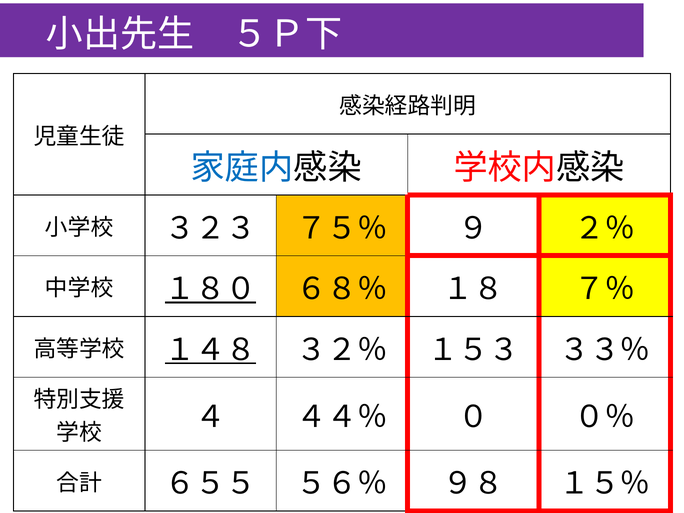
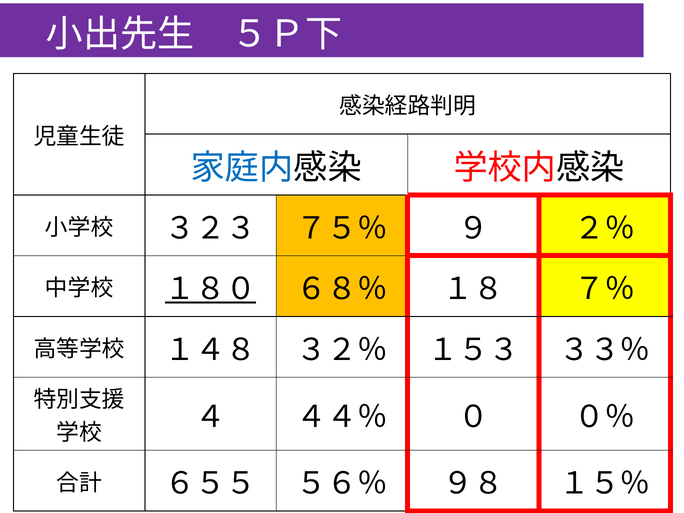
１４８ underline: present -> none (211, 350)
